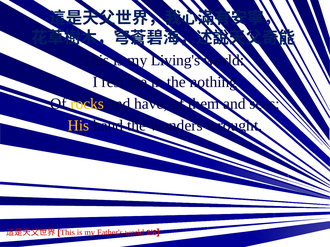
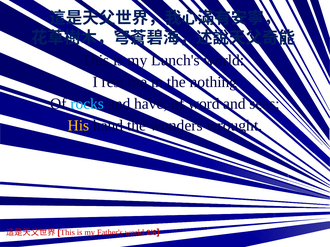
Living's: Living's -> Lunch's (175, 60)
rocks colour: yellow -> light blue (87, 104)
them: them -> word (204, 104)
